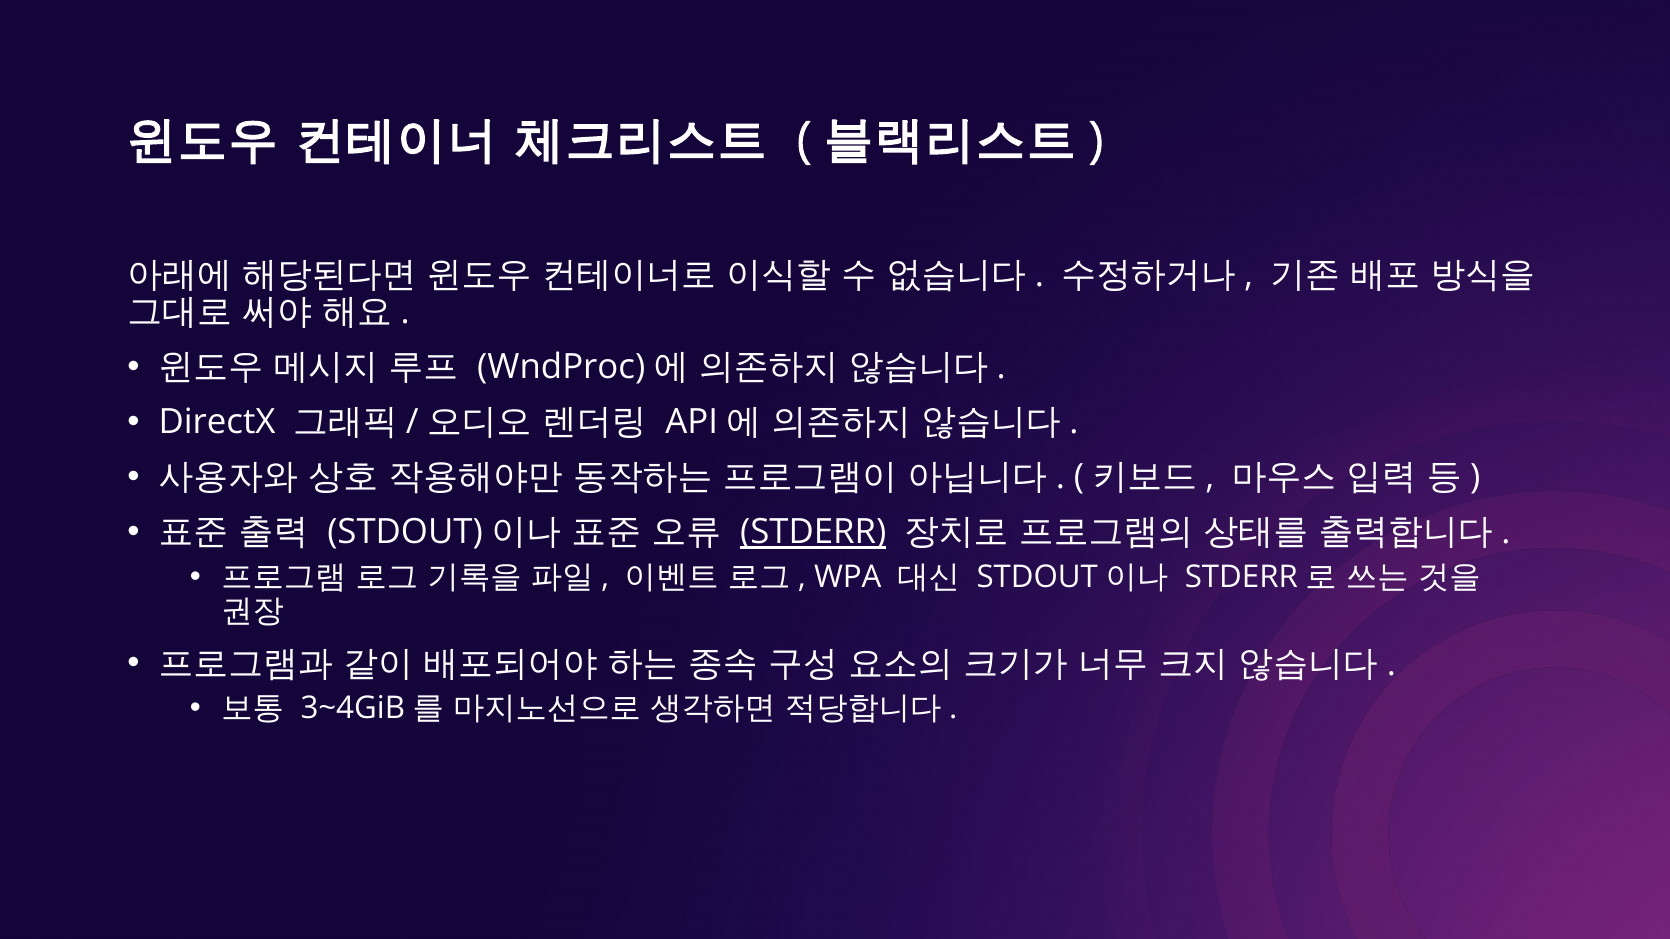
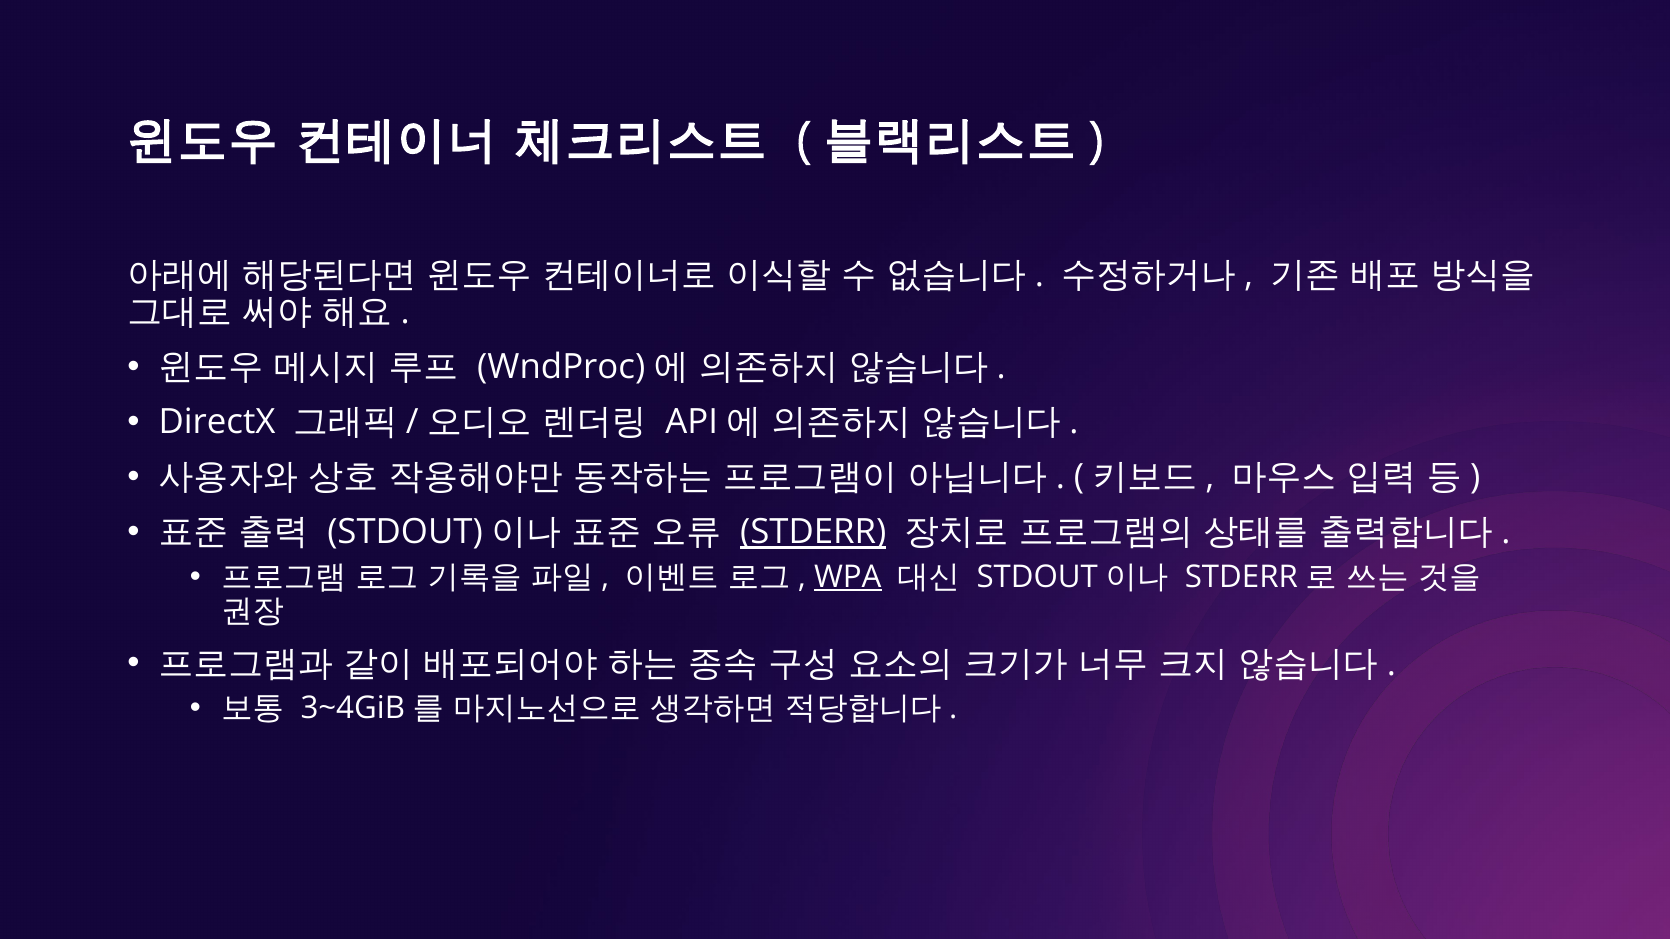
WPA underline: none -> present (848, 577)
